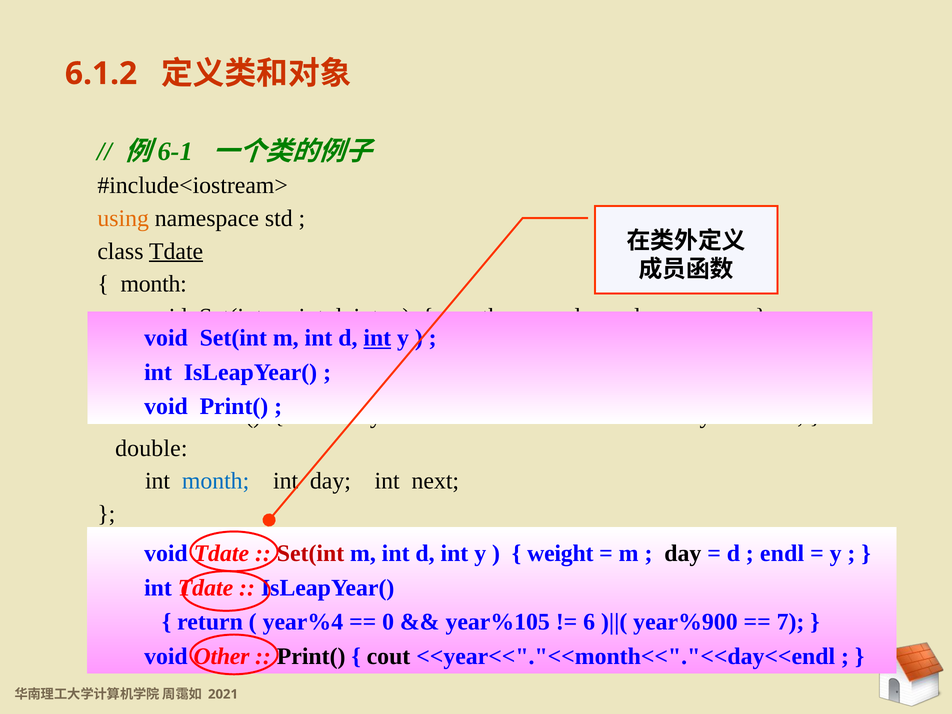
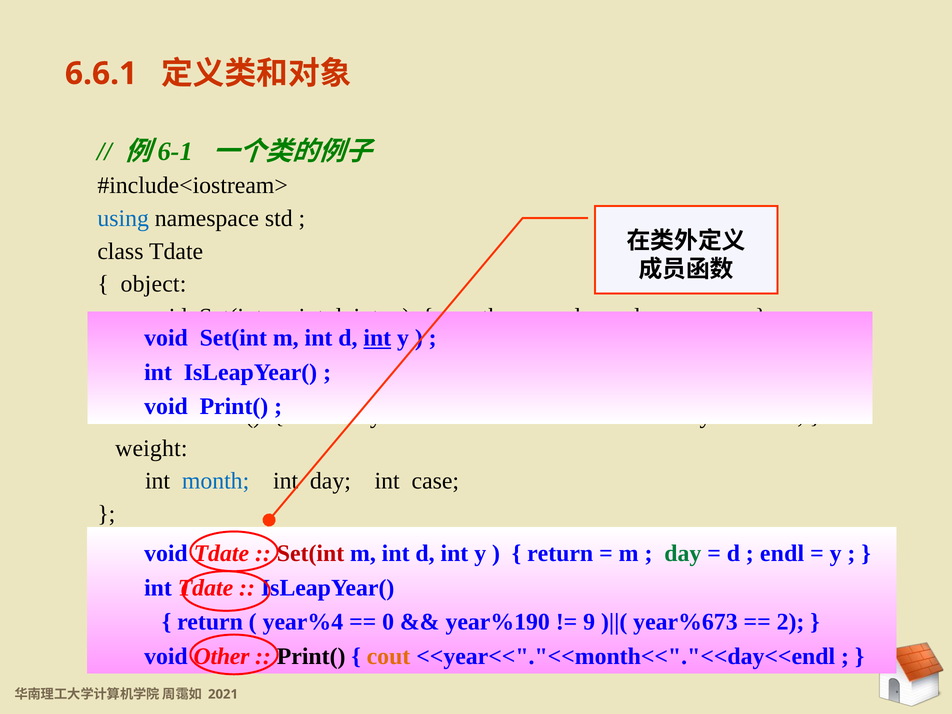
6.1.2: 6.1.2 -> 6.6.1 (101, 74)
using colour: orange -> blue (123, 218)
Tdate underline: present -> none (176, 251)
month: month -> object (153, 284)
double: double -> weight (151, 448)
next: next -> case (435, 481)
weight: weight -> return (560, 554)
day colour: black -> green (683, 554)
year%105: year%105 -> year%190 (498, 622)
6: 6 -> 9 (589, 622)
year%900: year%900 -> year%673 (685, 622)
7: 7 -> 2 (790, 622)
cout colour: black -> orange (388, 656)
